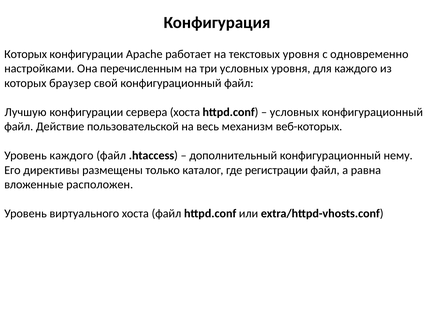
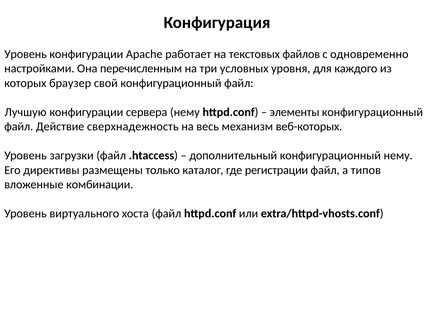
Которых: Которых -> Уровень (26, 54)
текстовых уровня: уровня -> файлов (301, 54)
сервера хоста: хоста -> нему (185, 112)
условных: условных -> элементы (295, 112)
пользовательской: пользовательской -> сверхнадежность (133, 126)
Уровень каждого: каждого -> загрузки (72, 155)
равна: равна -> типов (366, 170)
расположен: расположен -> комбинации (100, 184)
